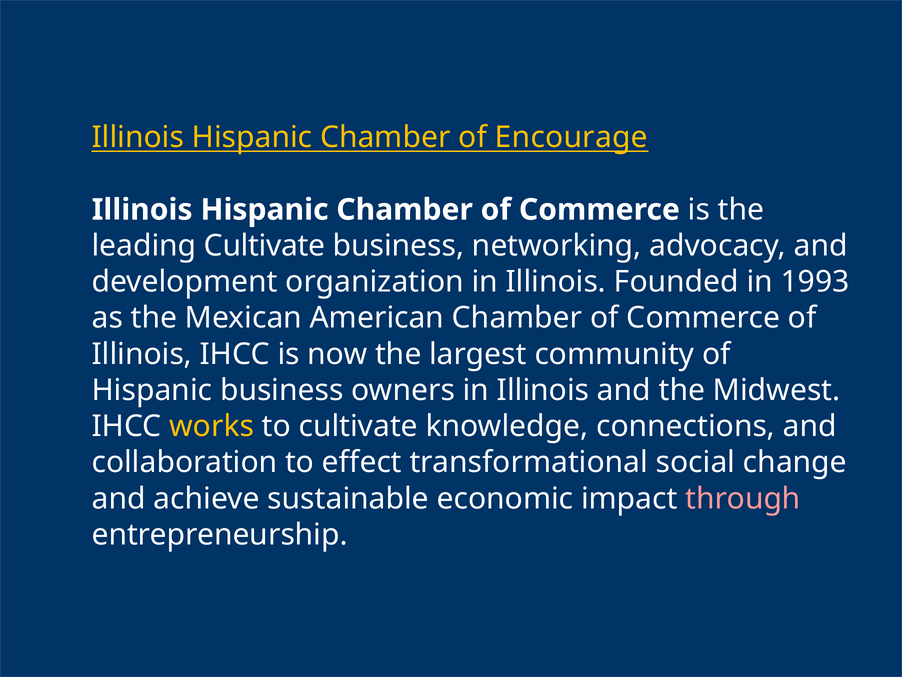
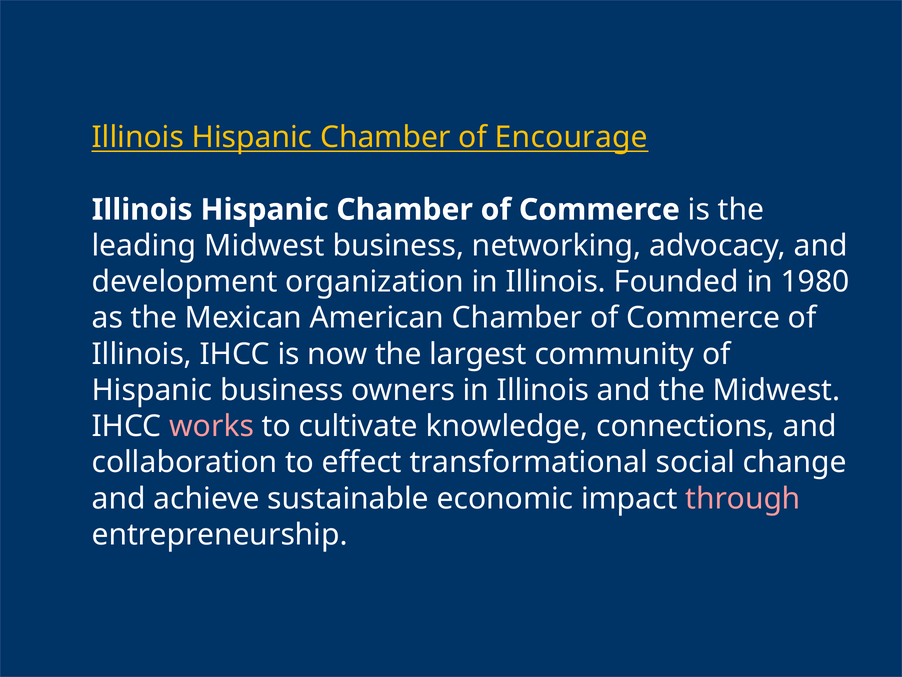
leading Cultivate: Cultivate -> Midwest (264, 246)
1993: 1993 -> 1980 (815, 282)
works colour: yellow -> pink (212, 426)
